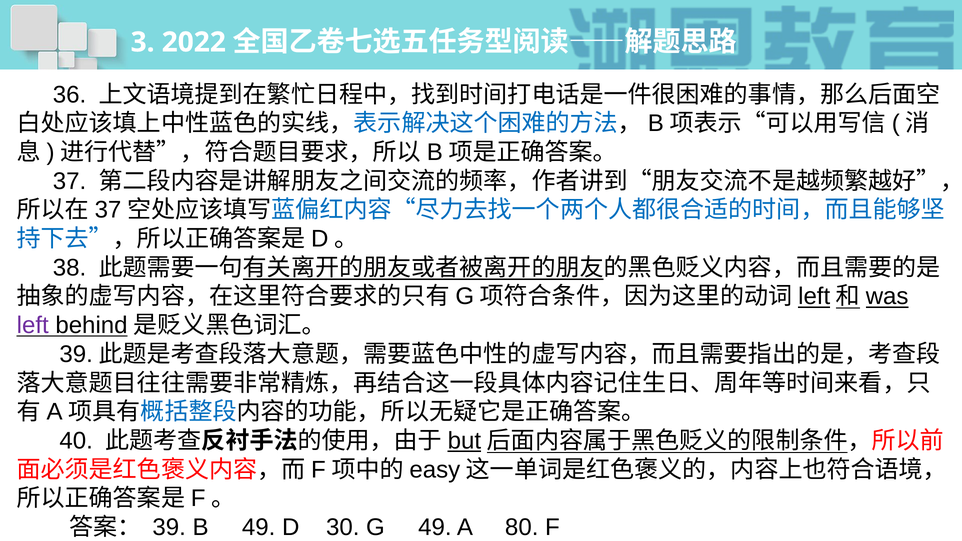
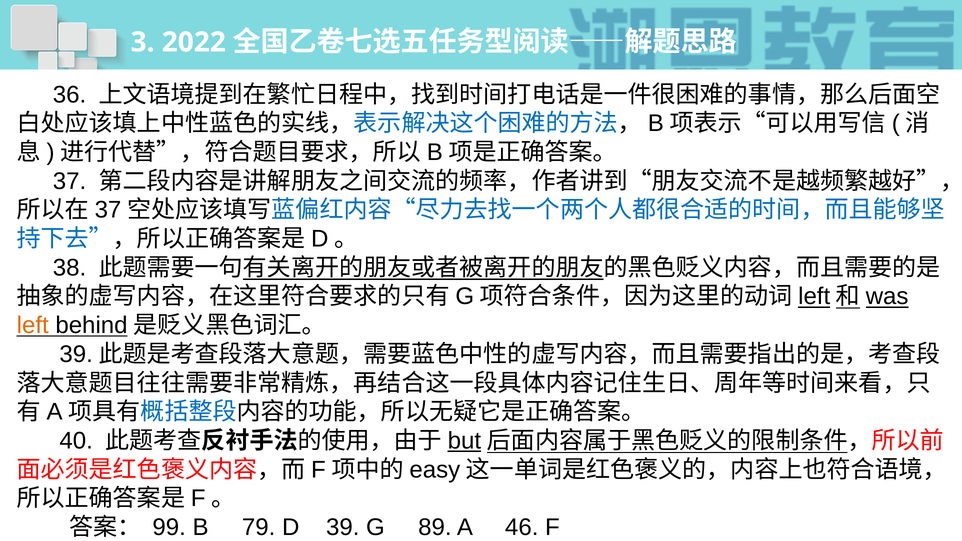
left colour: purple -> orange (33, 325)
39: 39 -> 99 (169, 527)
B 49: 49 -> 79 (259, 527)
30: 30 -> 39 (343, 527)
G 49: 49 -> 89 (435, 527)
80: 80 -> 46 (522, 527)
